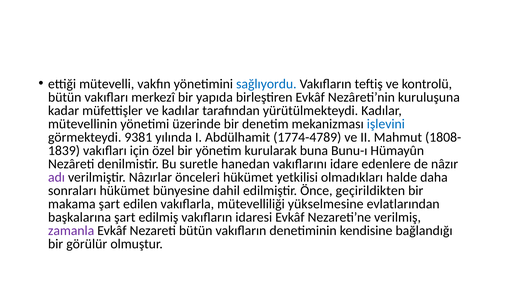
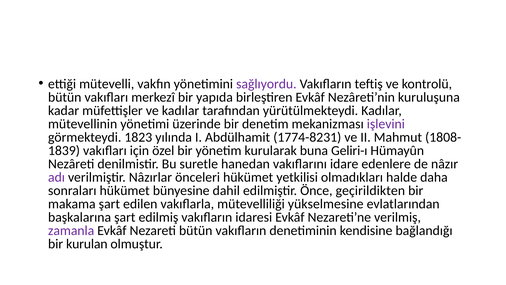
sağlıyordu colour: blue -> purple (266, 84)
işlevini colour: blue -> purple (386, 124)
9381: 9381 -> 1823 (138, 137)
1774-4789: 1774-4789 -> 1774-8231 (307, 137)
Bunu-ı: Bunu-ı -> Geliri-ı (349, 150)
görülür: görülür -> kurulan (87, 244)
